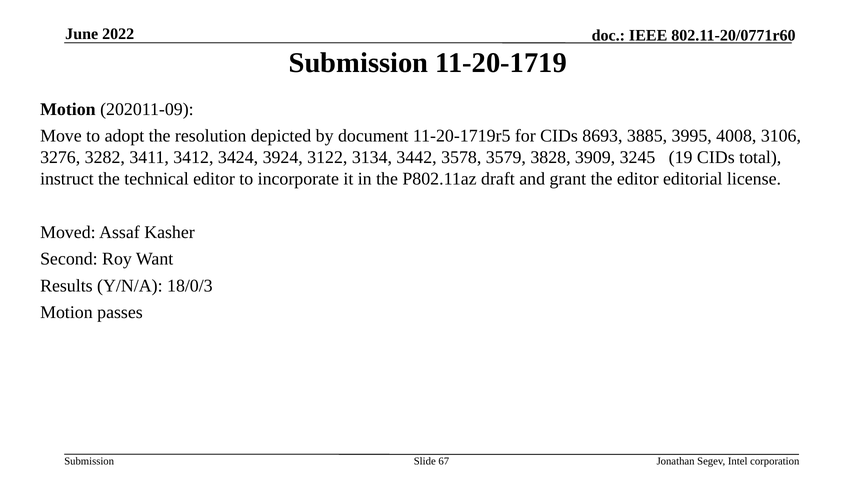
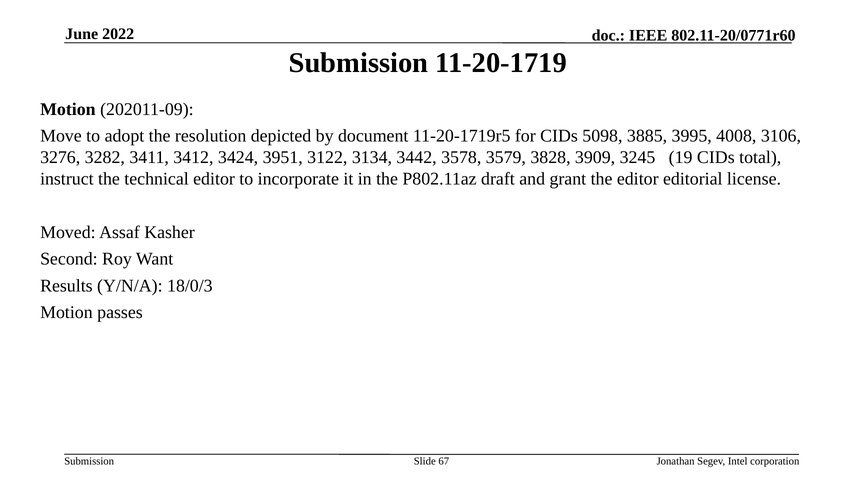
8693: 8693 -> 5098 (602, 136)
3924: 3924 -> 3951 (283, 157)
